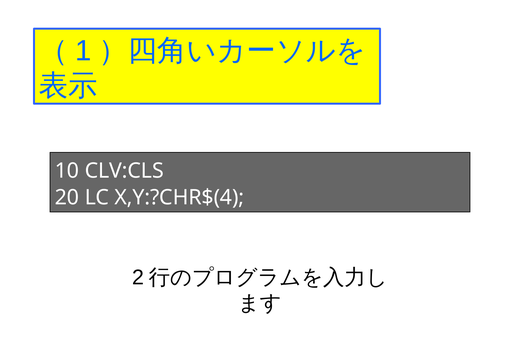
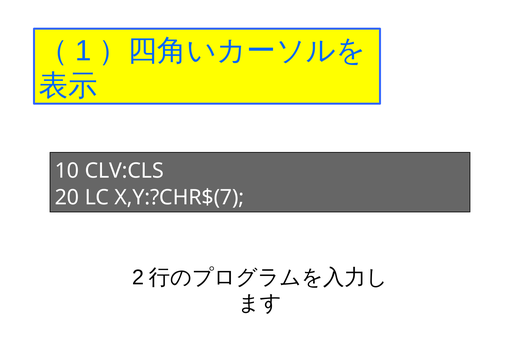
X,Y:?CHR$(4: X,Y:?CHR$(4 -> X,Y:?CHR$(7 (179, 197)
